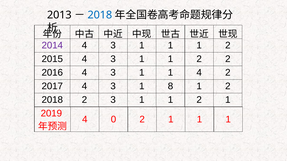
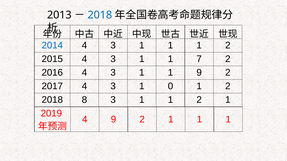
2014 colour: purple -> blue (52, 45)
2: 2 -> 7 (199, 59)
1 4: 4 -> 9 (199, 73)
8: 8 -> 0 (170, 86)
2018 2: 2 -> 8 (84, 100)
4 0: 0 -> 9 (113, 120)
